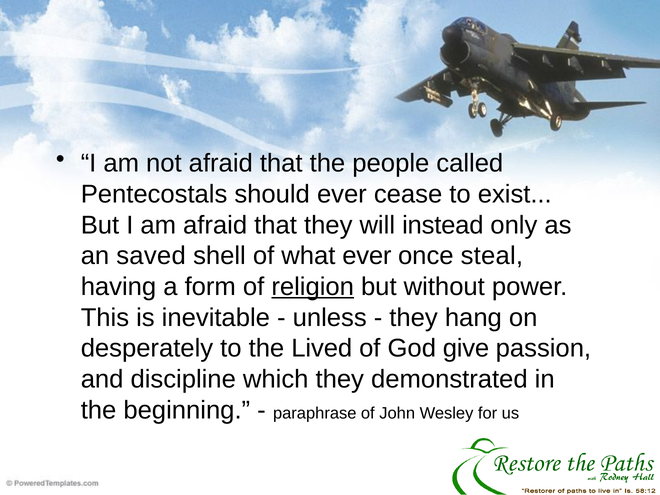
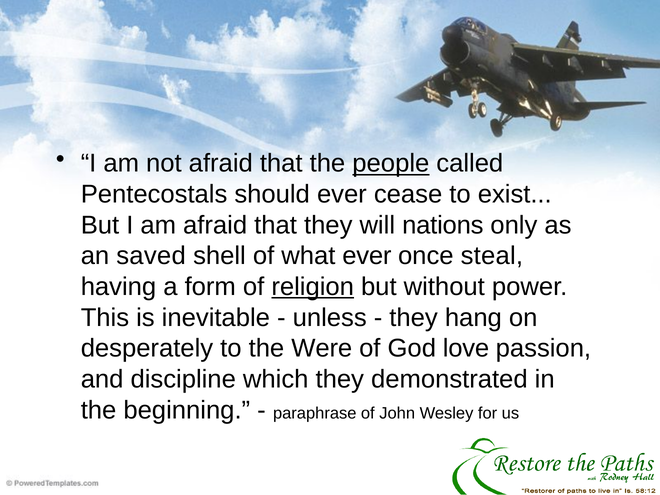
people underline: none -> present (391, 163)
instead: instead -> nations (443, 225)
Lived: Lived -> Were (322, 348)
give: give -> love (466, 348)
